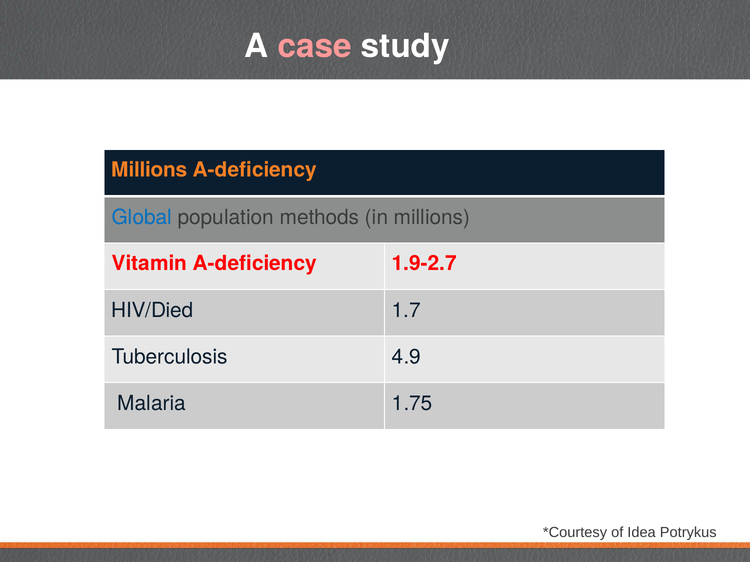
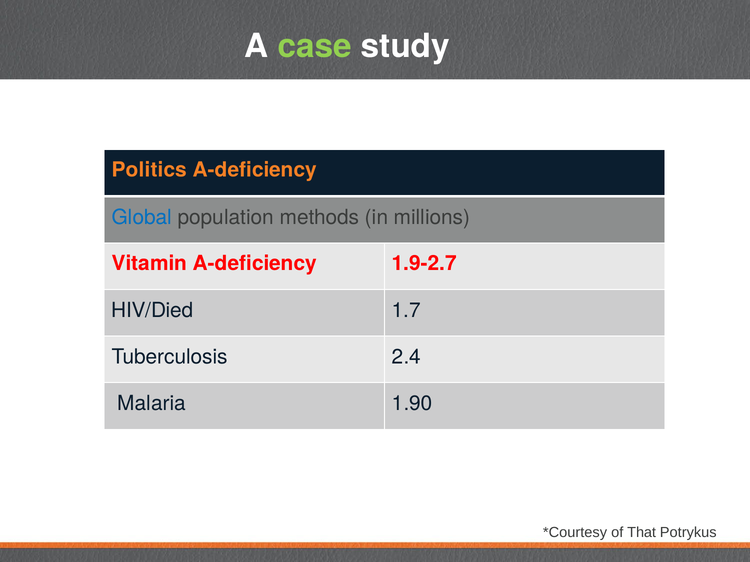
case colour: pink -> light green (315, 46)
Millions: Millions -> Politics (149, 170)
4.9: 4.9 -> 2.4 (406, 357)
1.75: 1.75 -> 1.90 (412, 404)
Idea: Idea -> That (642, 533)
